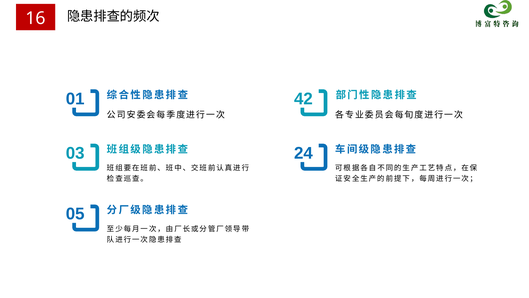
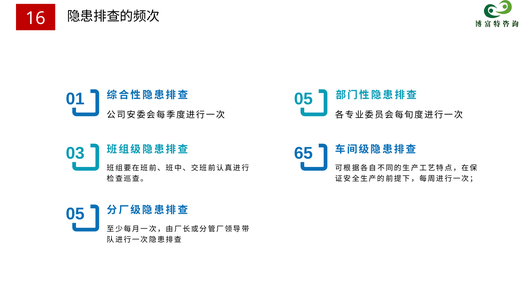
42: 42 -> 05 (303, 99)
24: 24 -> 65 (303, 153)
